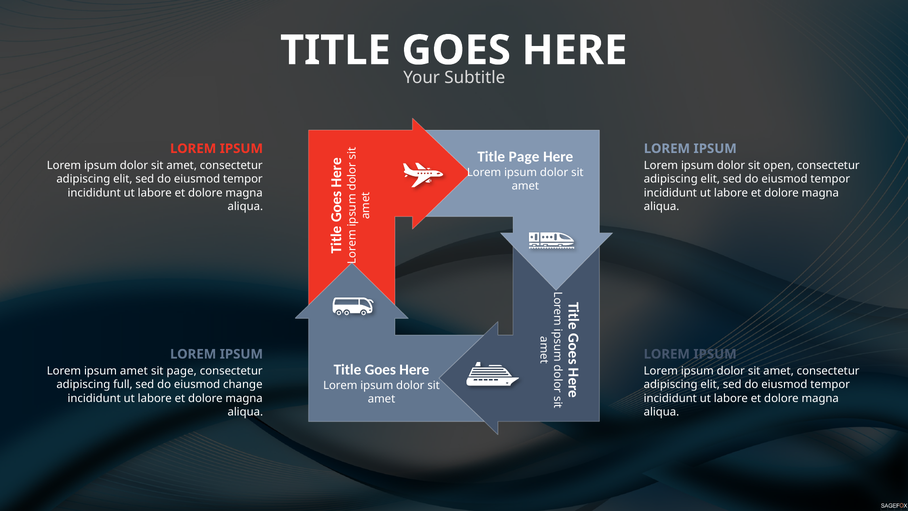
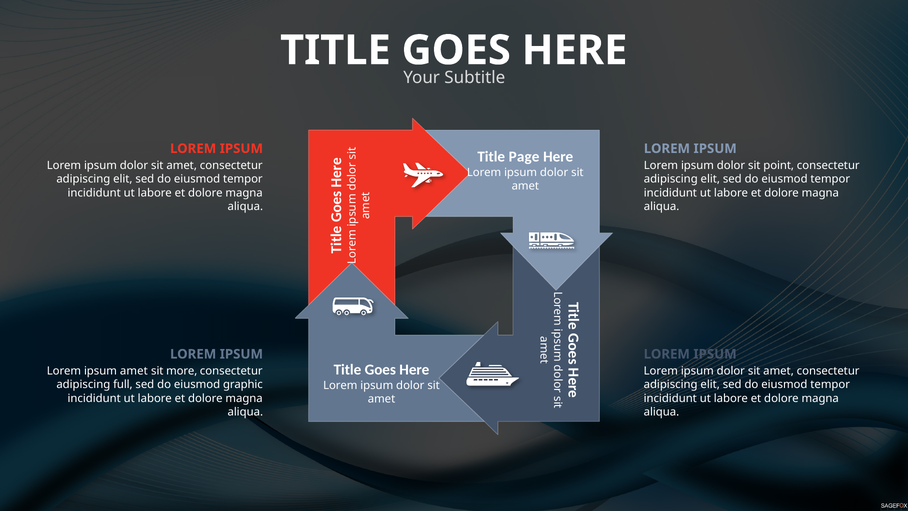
open: open -> point (779, 165)
sit page: page -> more (182, 371)
change: change -> graphic (243, 385)
